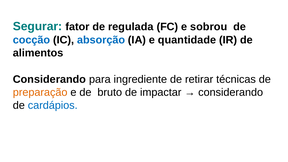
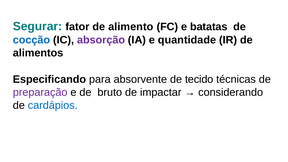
regulada: regulada -> alimento (131, 27)
sobrou: sobrou -> batatas (209, 27)
absorção colour: blue -> purple (101, 40)
Considerando: Considerando -> Especificando (49, 79)
ingrediente: ingrediente -> absorvente (140, 79)
retirar: retirar -> tecido (199, 79)
preparação colour: orange -> purple (40, 92)
